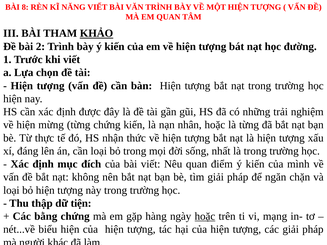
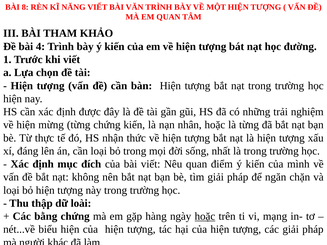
KHẢO underline: present -> none (96, 33)
2: 2 -> 4 (40, 47)
tiện: tiện -> loài (81, 203)
